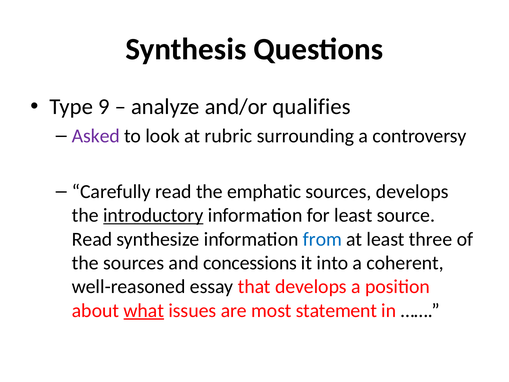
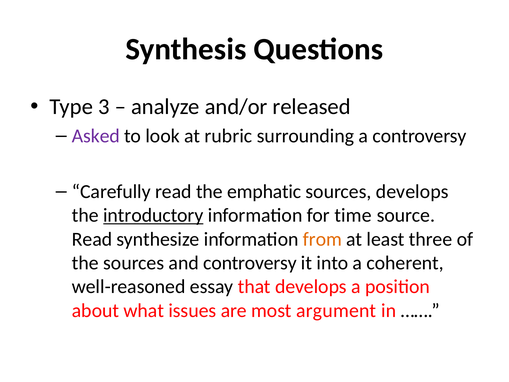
9: 9 -> 3 (104, 107)
qualifies: qualifies -> released (312, 107)
for least: least -> time (353, 215)
from colour: blue -> orange (322, 239)
and concessions: concessions -> controversy (250, 263)
what underline: present -> none (144, 310)
statement: statement -> argument (336, 310)
